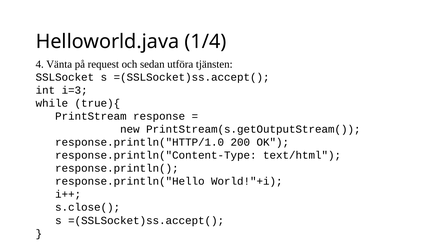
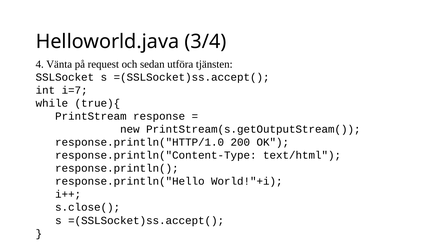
1/4: 1/4 -> 3/4 (205, 42)
i=3: i=3 -> i=7 (75, 90)
